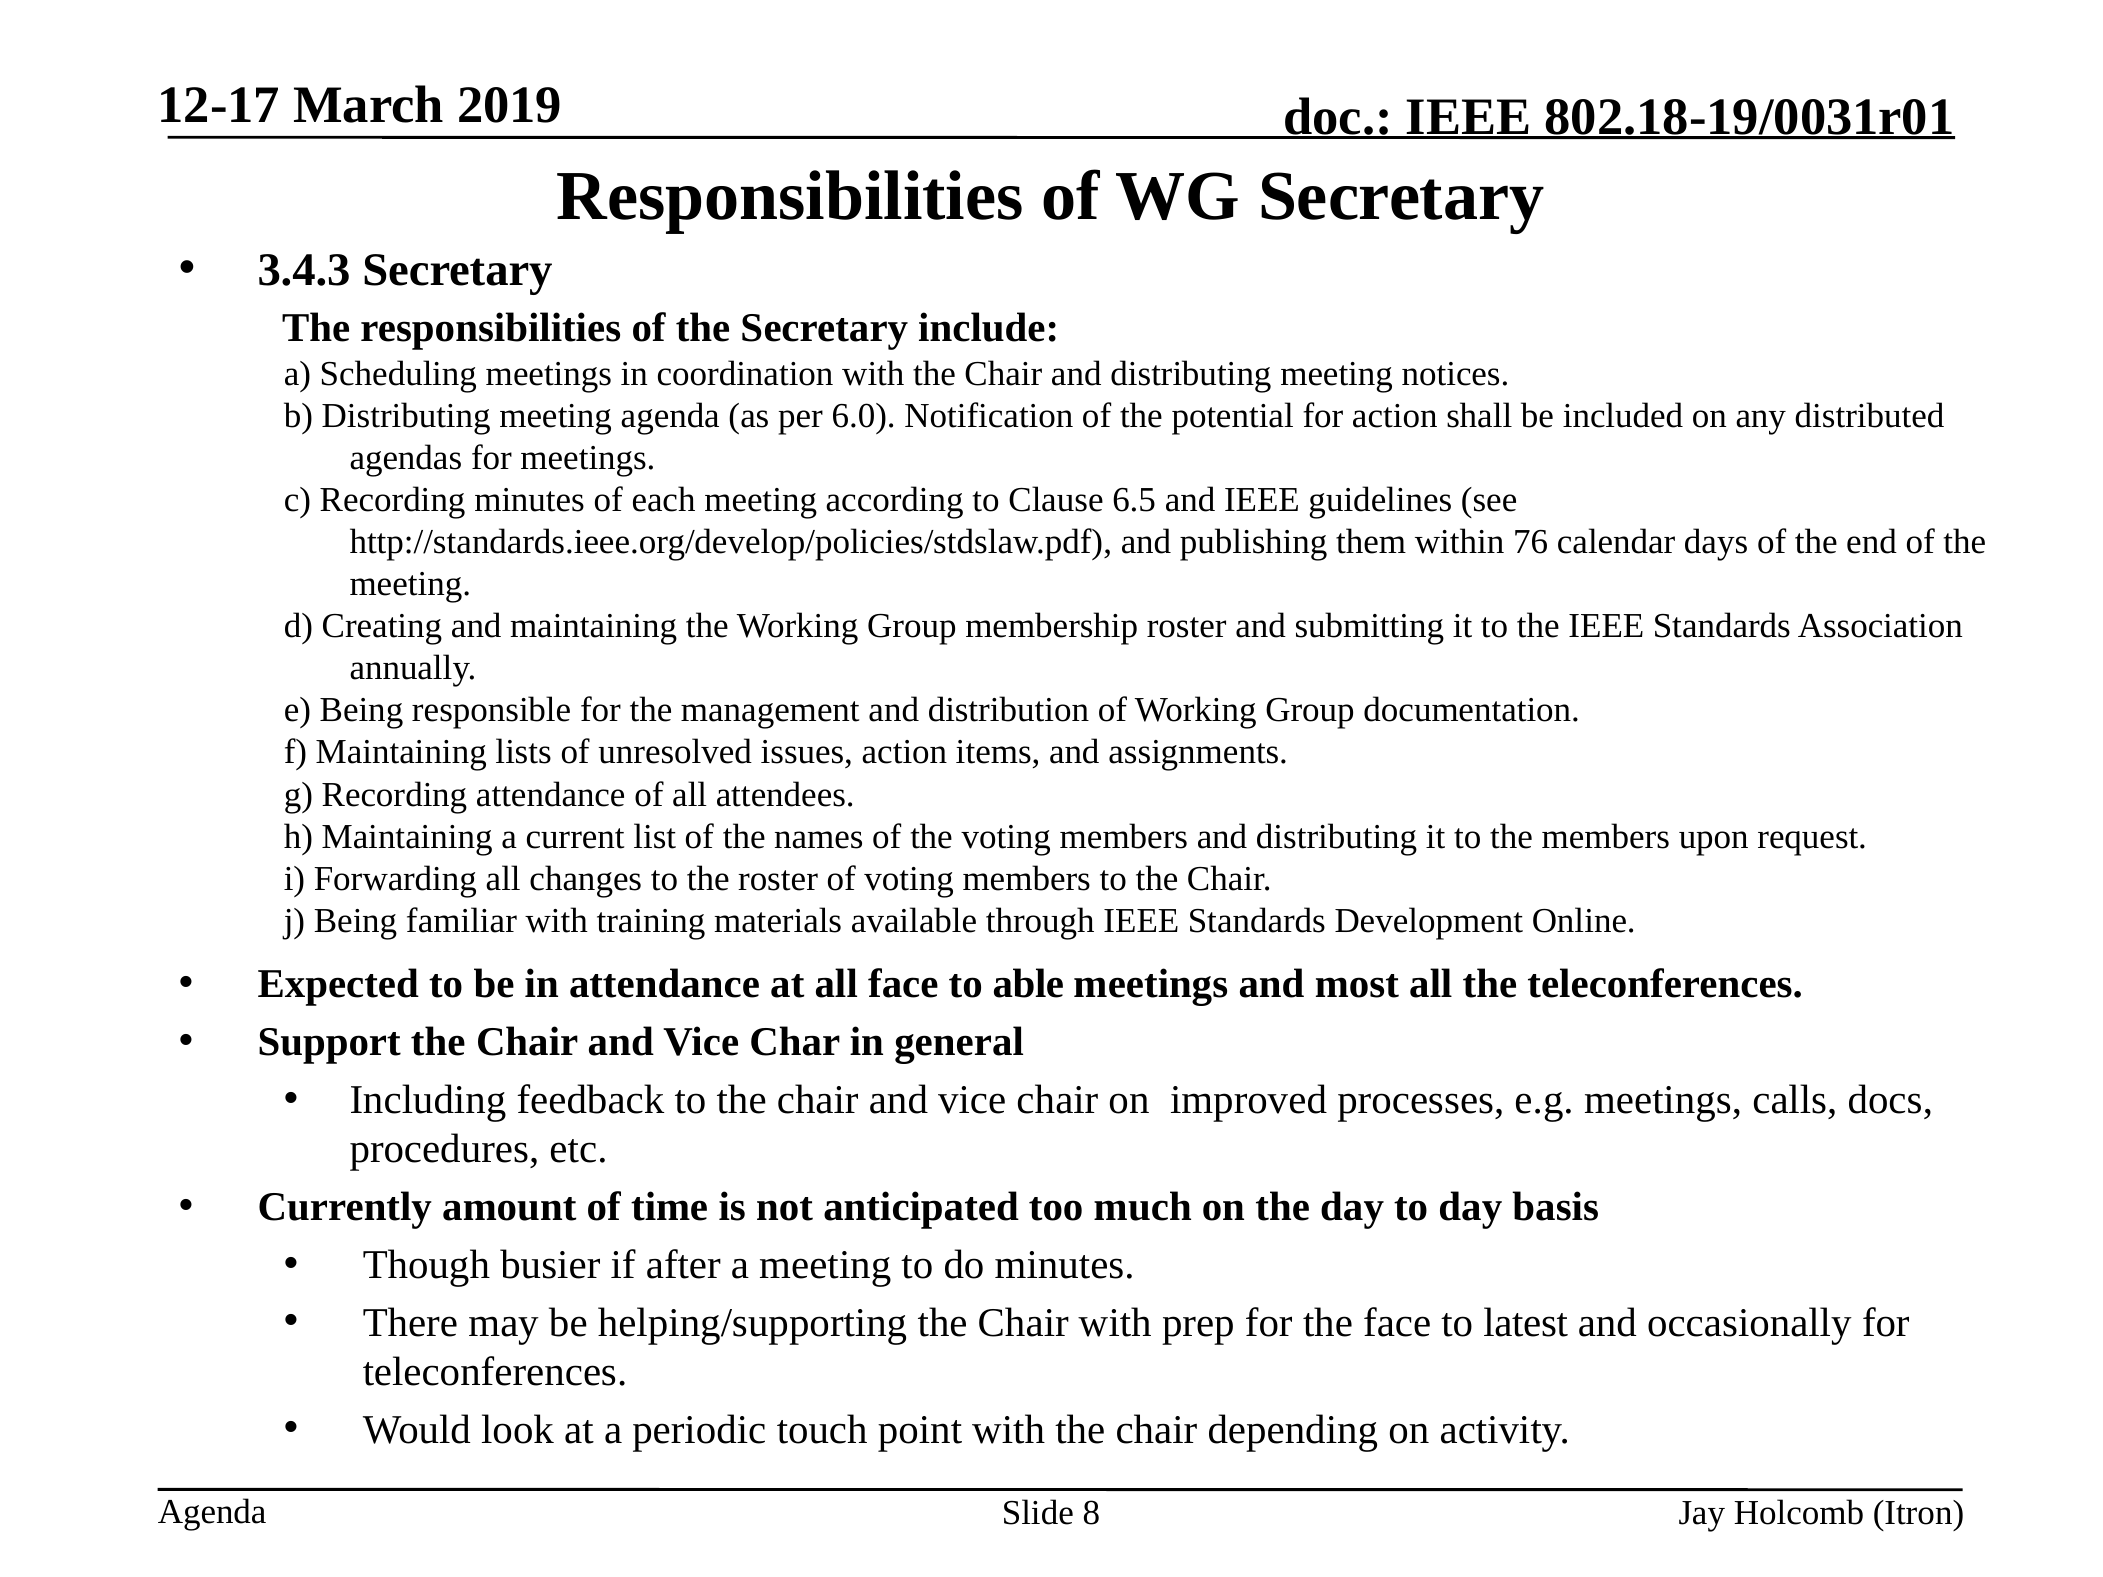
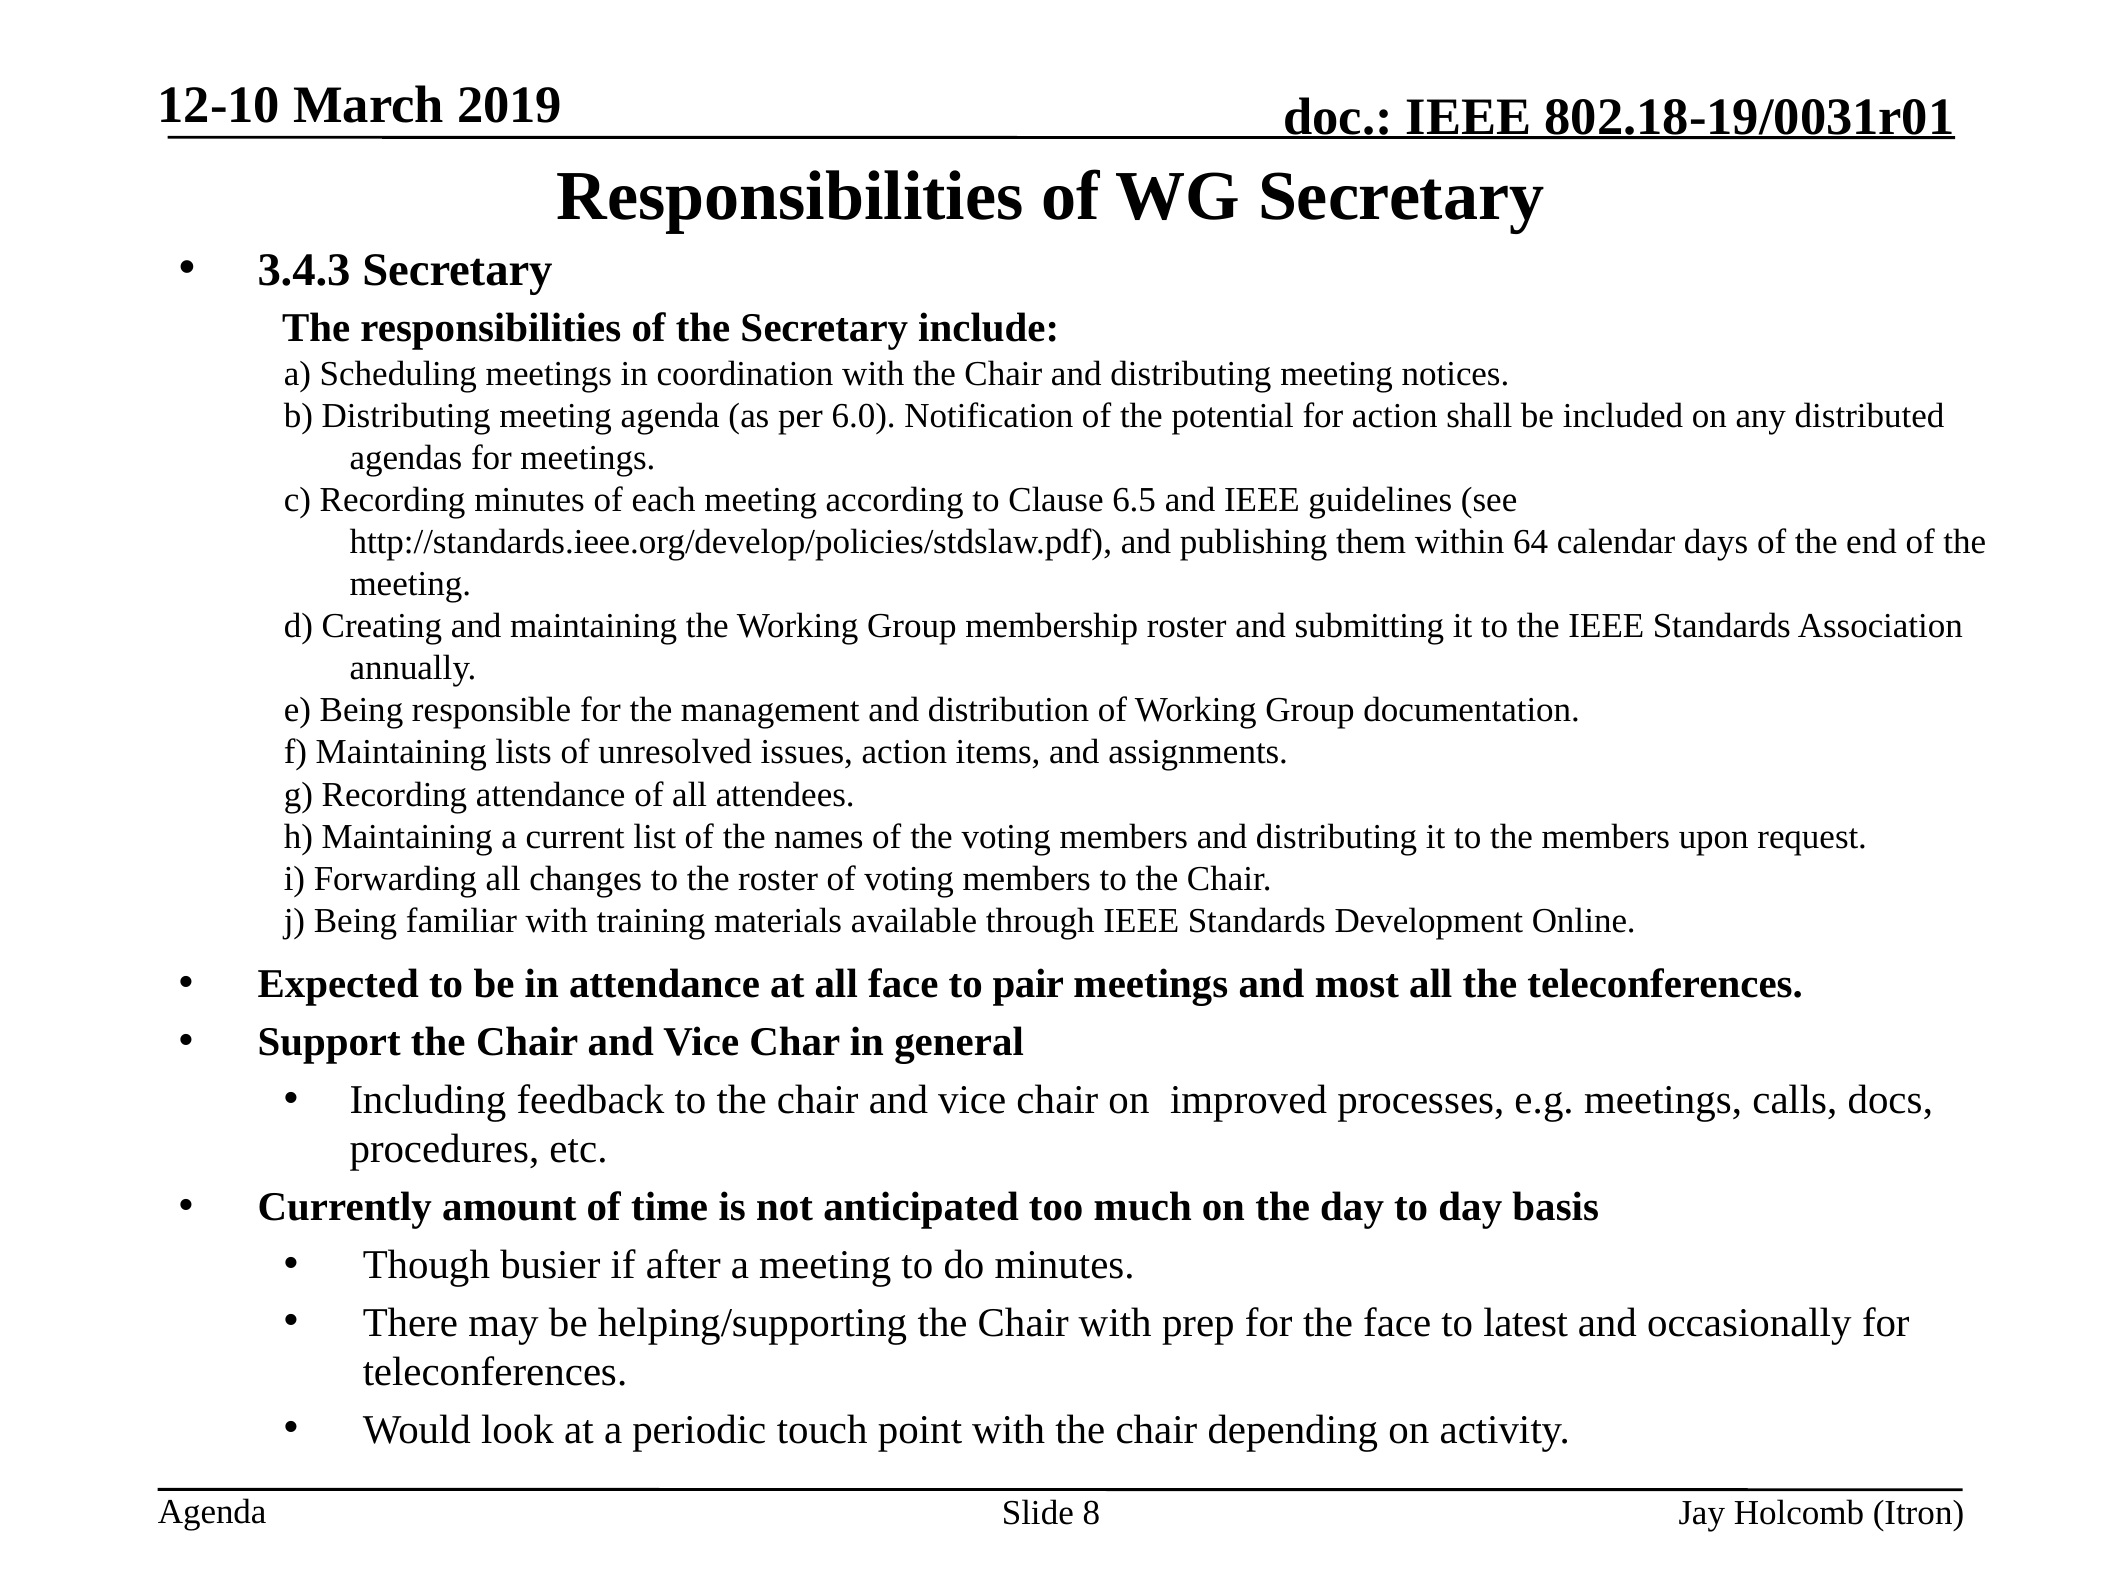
12-17: 12-17 -> 12-10 (219, 105)
76: 76 -> 64 (1531, 542)
able: able -> pair (1028, 984)
